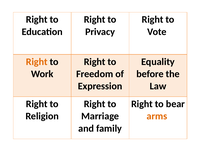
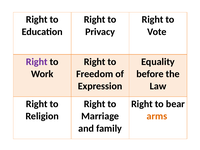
Right colour: orange -> purple (37, 62)
